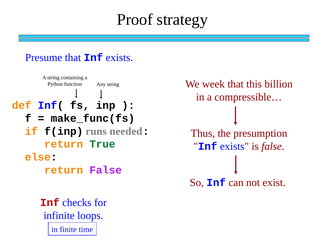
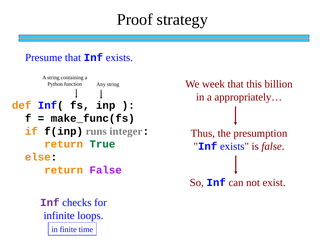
compressible…: compressible… -> appropriately… (248, 97)
needed: needed -> integer (126, 131)
Inf colour: red -> purple (50, 203)
